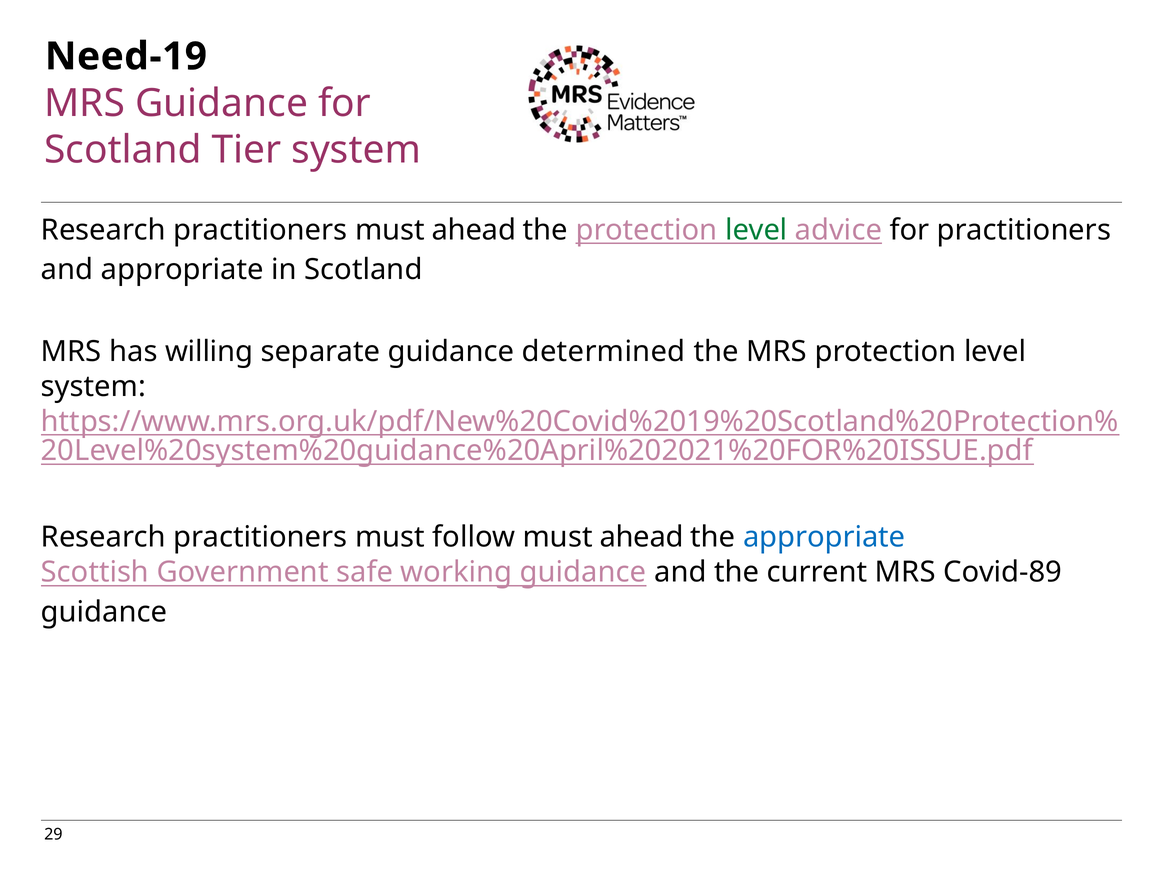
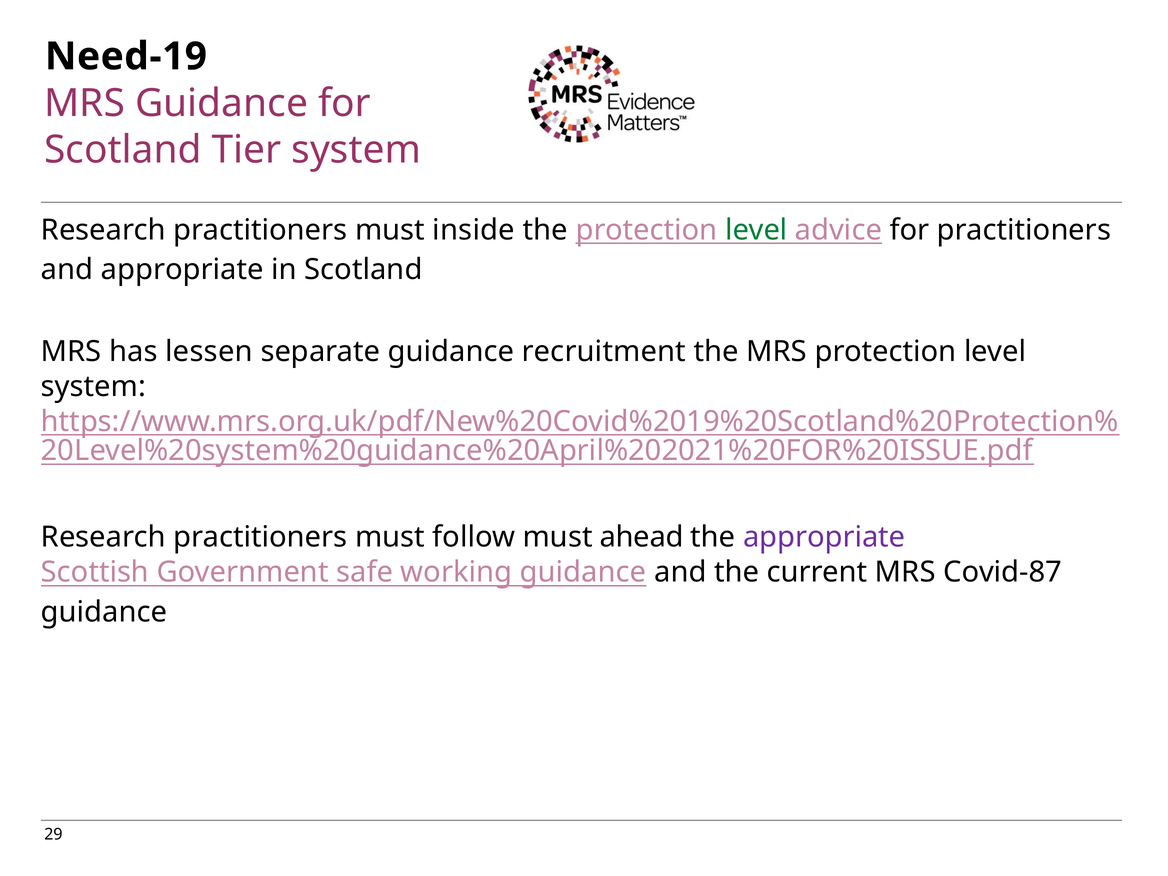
practitioners must ahead: ahead -> inside (474, 230)
willing: willing -> lessen (209, 352)
determined: determined -> recruitment (604, 352)
appropriate colour: blue -> purple (824, 537)
Covid-89: Covid-89 -> Covid-87 (1003, 572)
